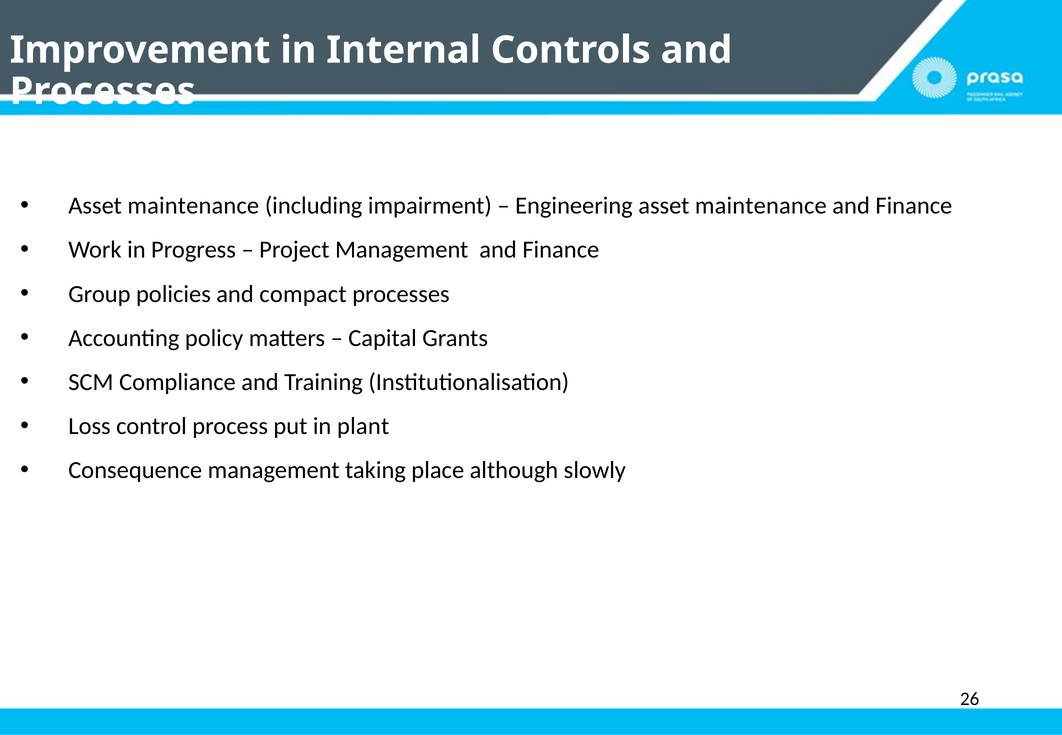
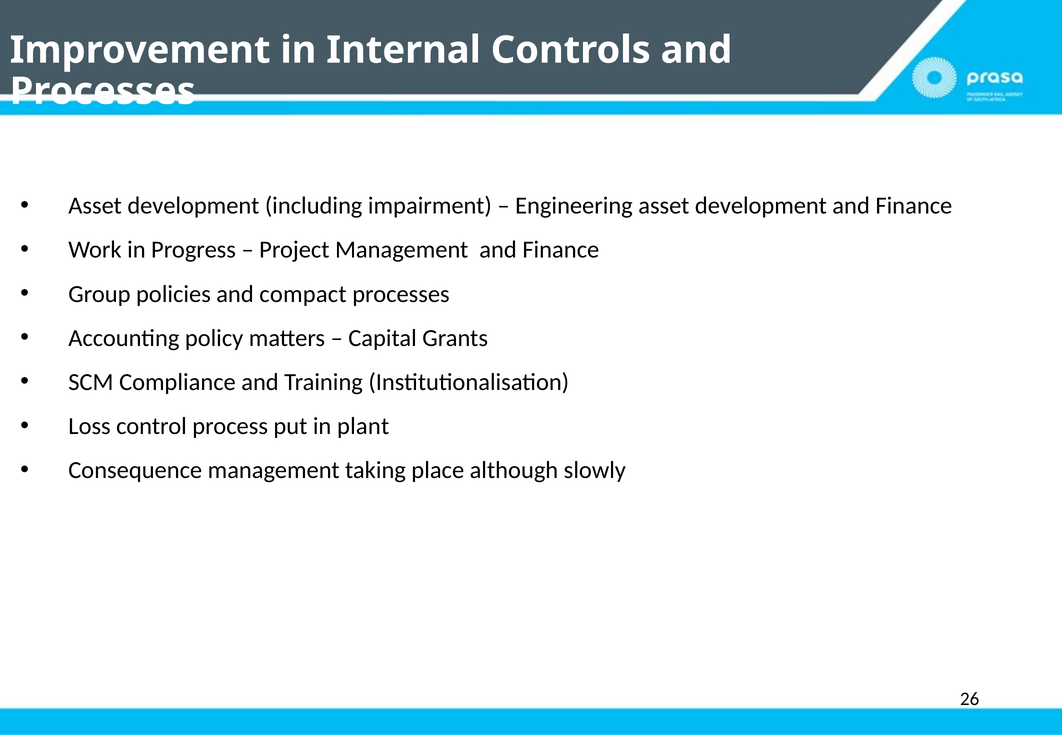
maintenance: maintenance -> development (193, 206)
Engineering asset maintenance: maintenance -> development (761, 206)
